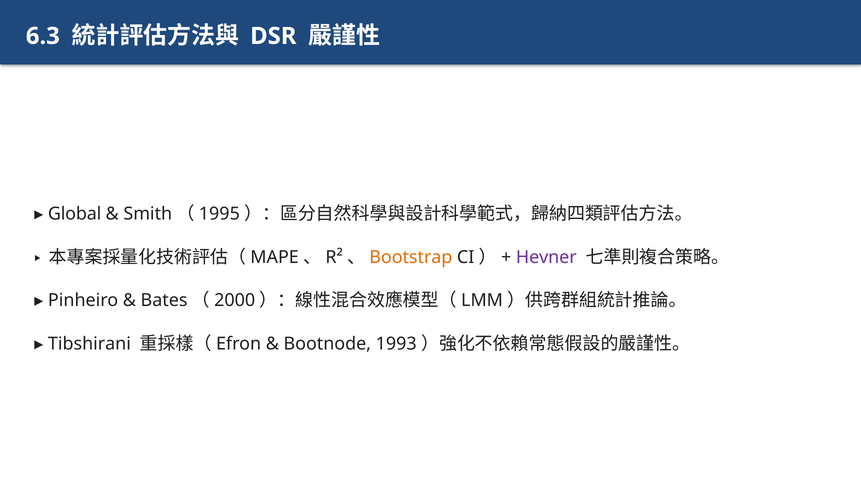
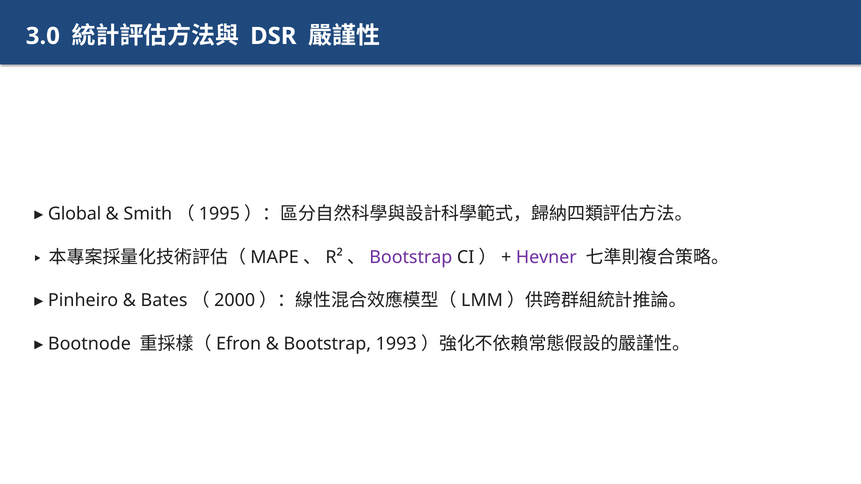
6.3: 6.3 -> 3.0 (43, 36)
Bootstrap colour: orange -> purple (411, 257)
Tibshirani: Tibshirani -> Bootnode (89, 344)
Bootnode: Bootnode -> Bootstrap (327, 344)
